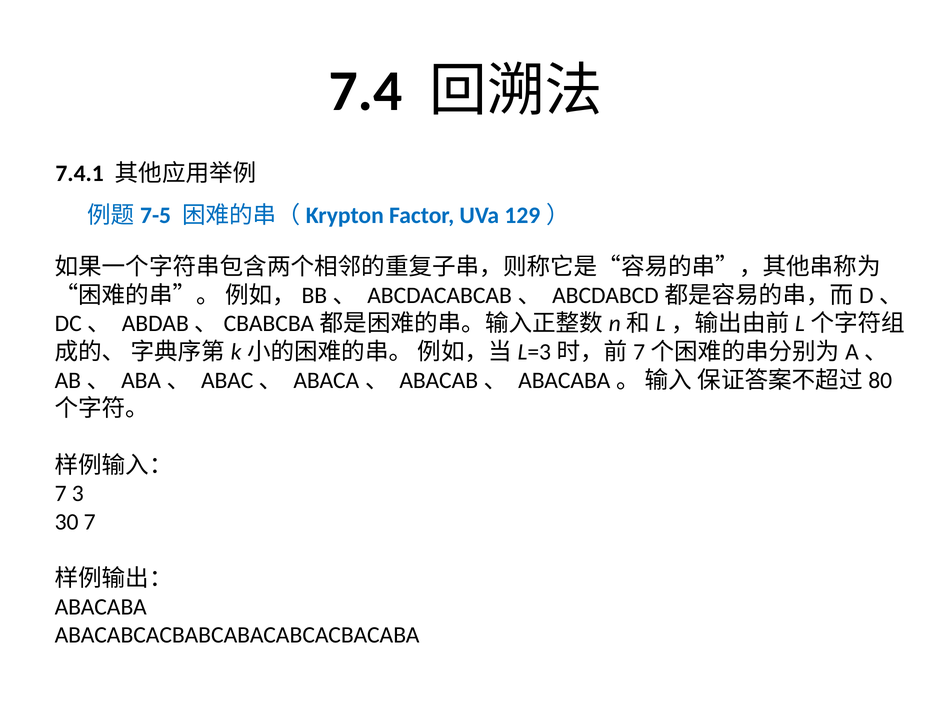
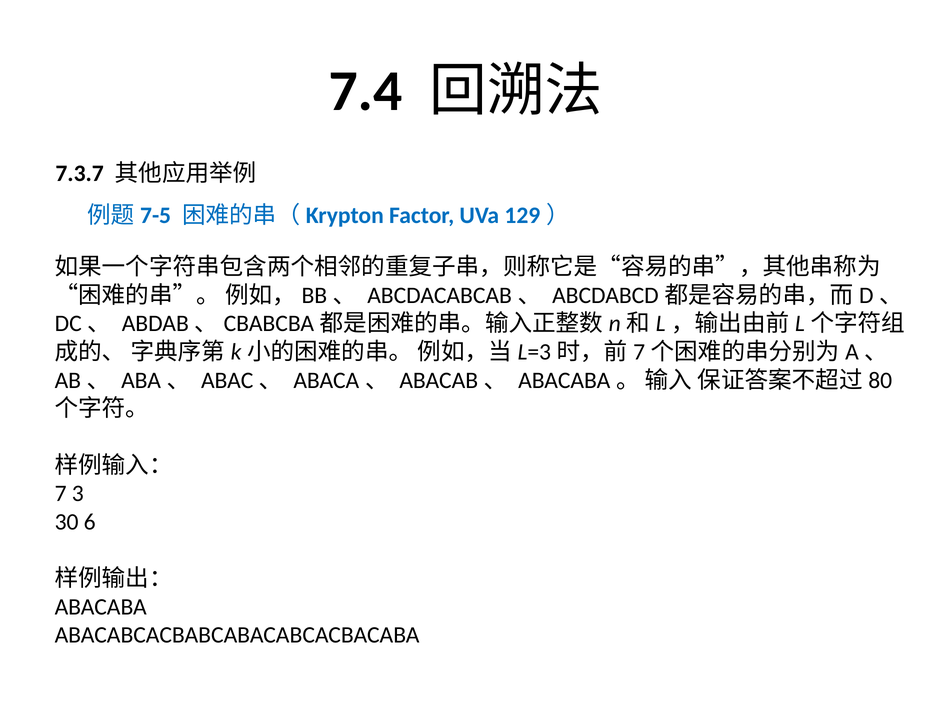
7.4.1: 7.4.1 -> 7.3.7 (80, 174)
30 7: 7 -> 6 (90, 522)
